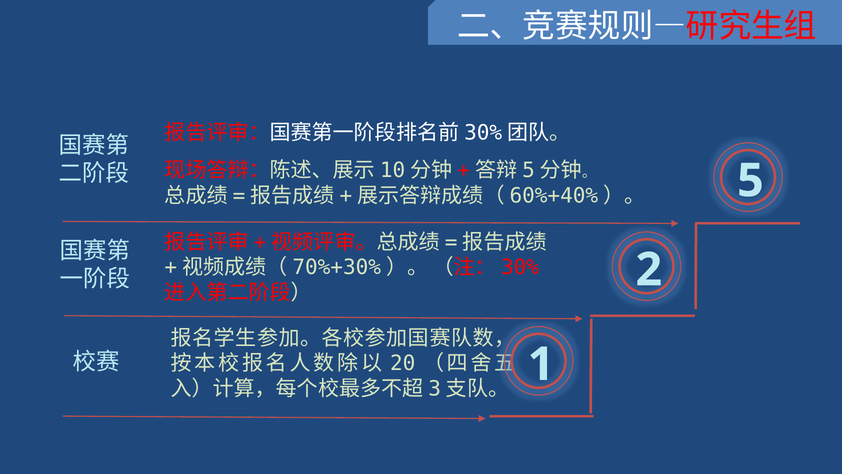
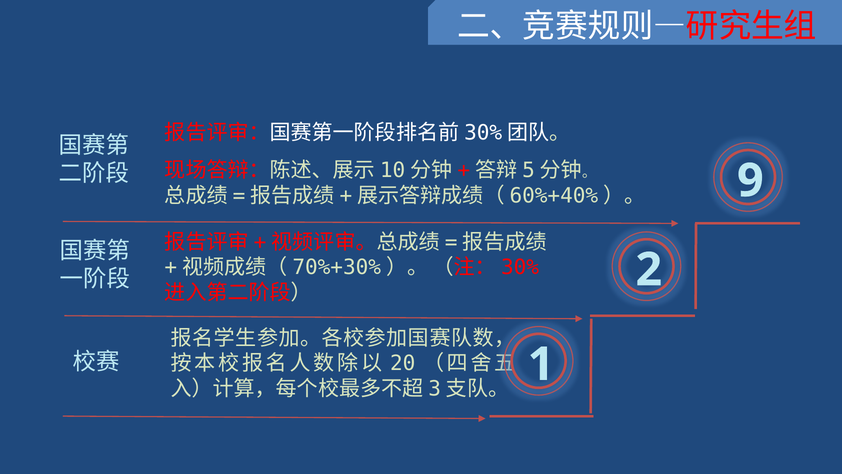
5: 5 -> 9 (750, 181)
